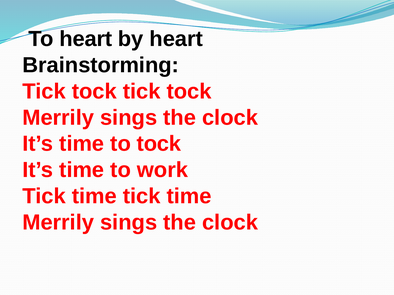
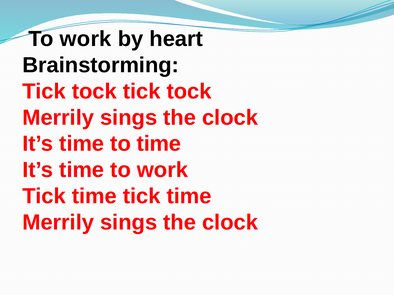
heart: heart -> work (86, 39)
to tock: tock -> time (159, 144)
